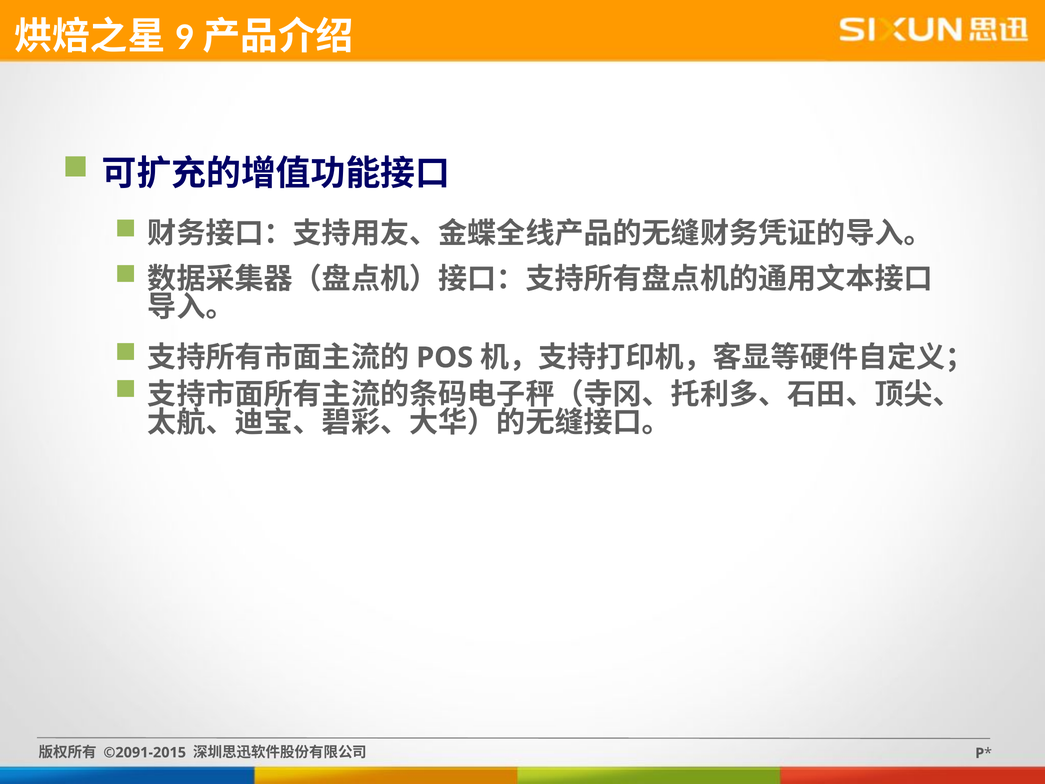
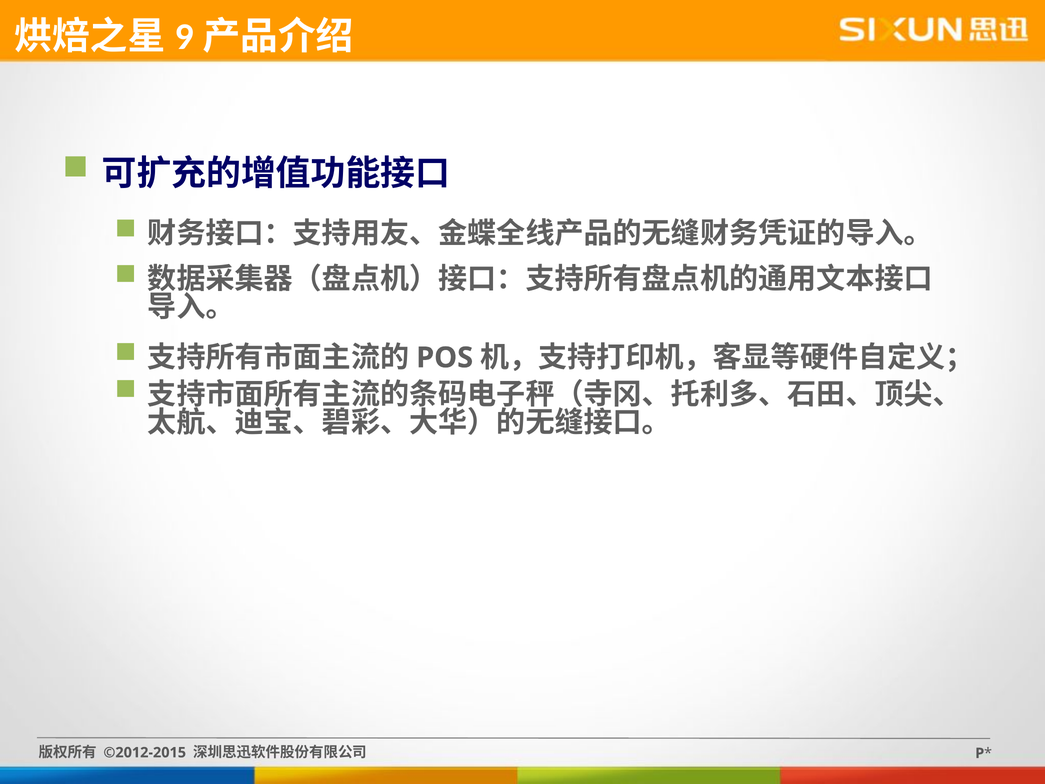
©2091-2015: ©2091-2015 -> ©2012-2015 (145, 752)
